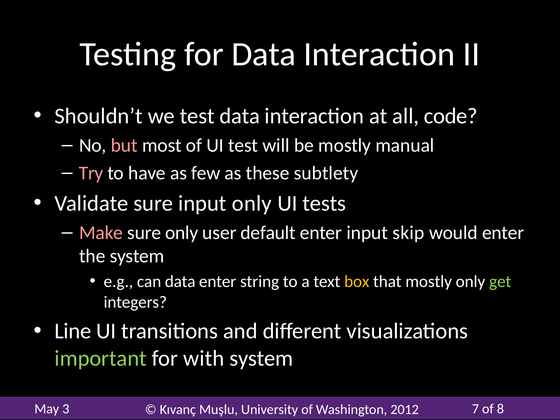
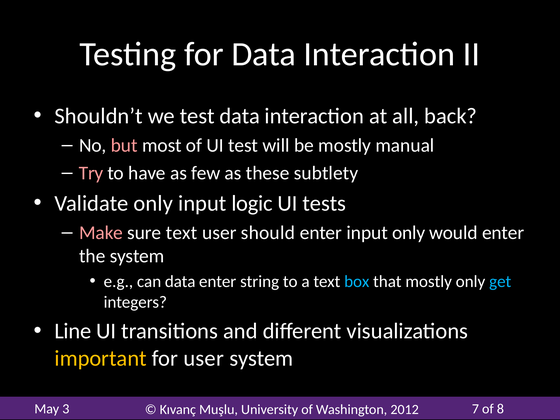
code: code -> back (451, 116)
Validate sure: sure -> only (153, 203)
input only: only -> logic (252, 203)
sure only: only -> text (182, 233)
default: default -> should (268, 233)
input skip: skip -> only (409, 233)
box colour: yellow -> light blue (357, 282)
get colour: light green -> light blue (500, 282)
important colour: light green -> yellow (101, 358)
for with: with -> user (204, 358)
